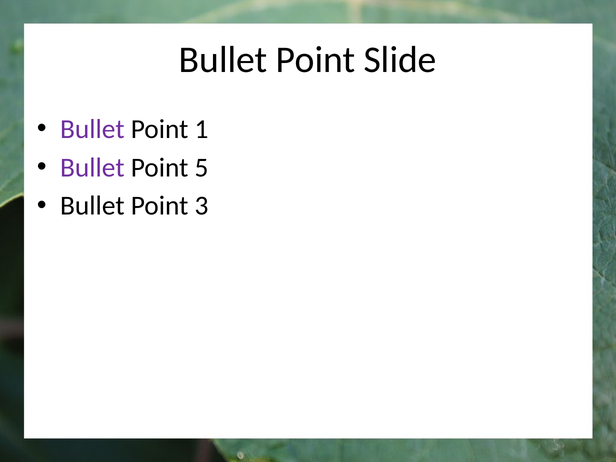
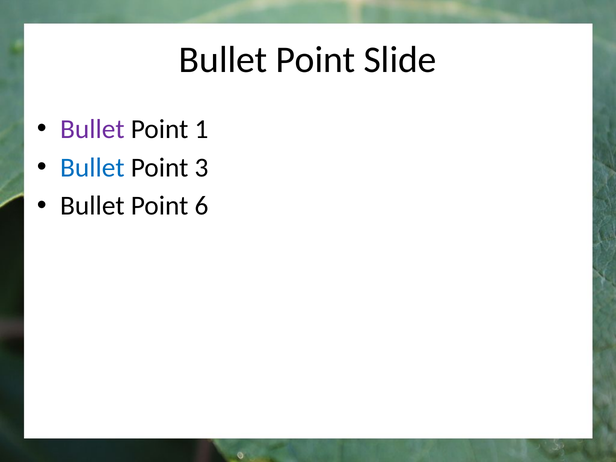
Bullet colour: purple -> blue (92, 168)
5: 5 -> 3 (201, 168)
3: 3 -> 6 (201, 206)
